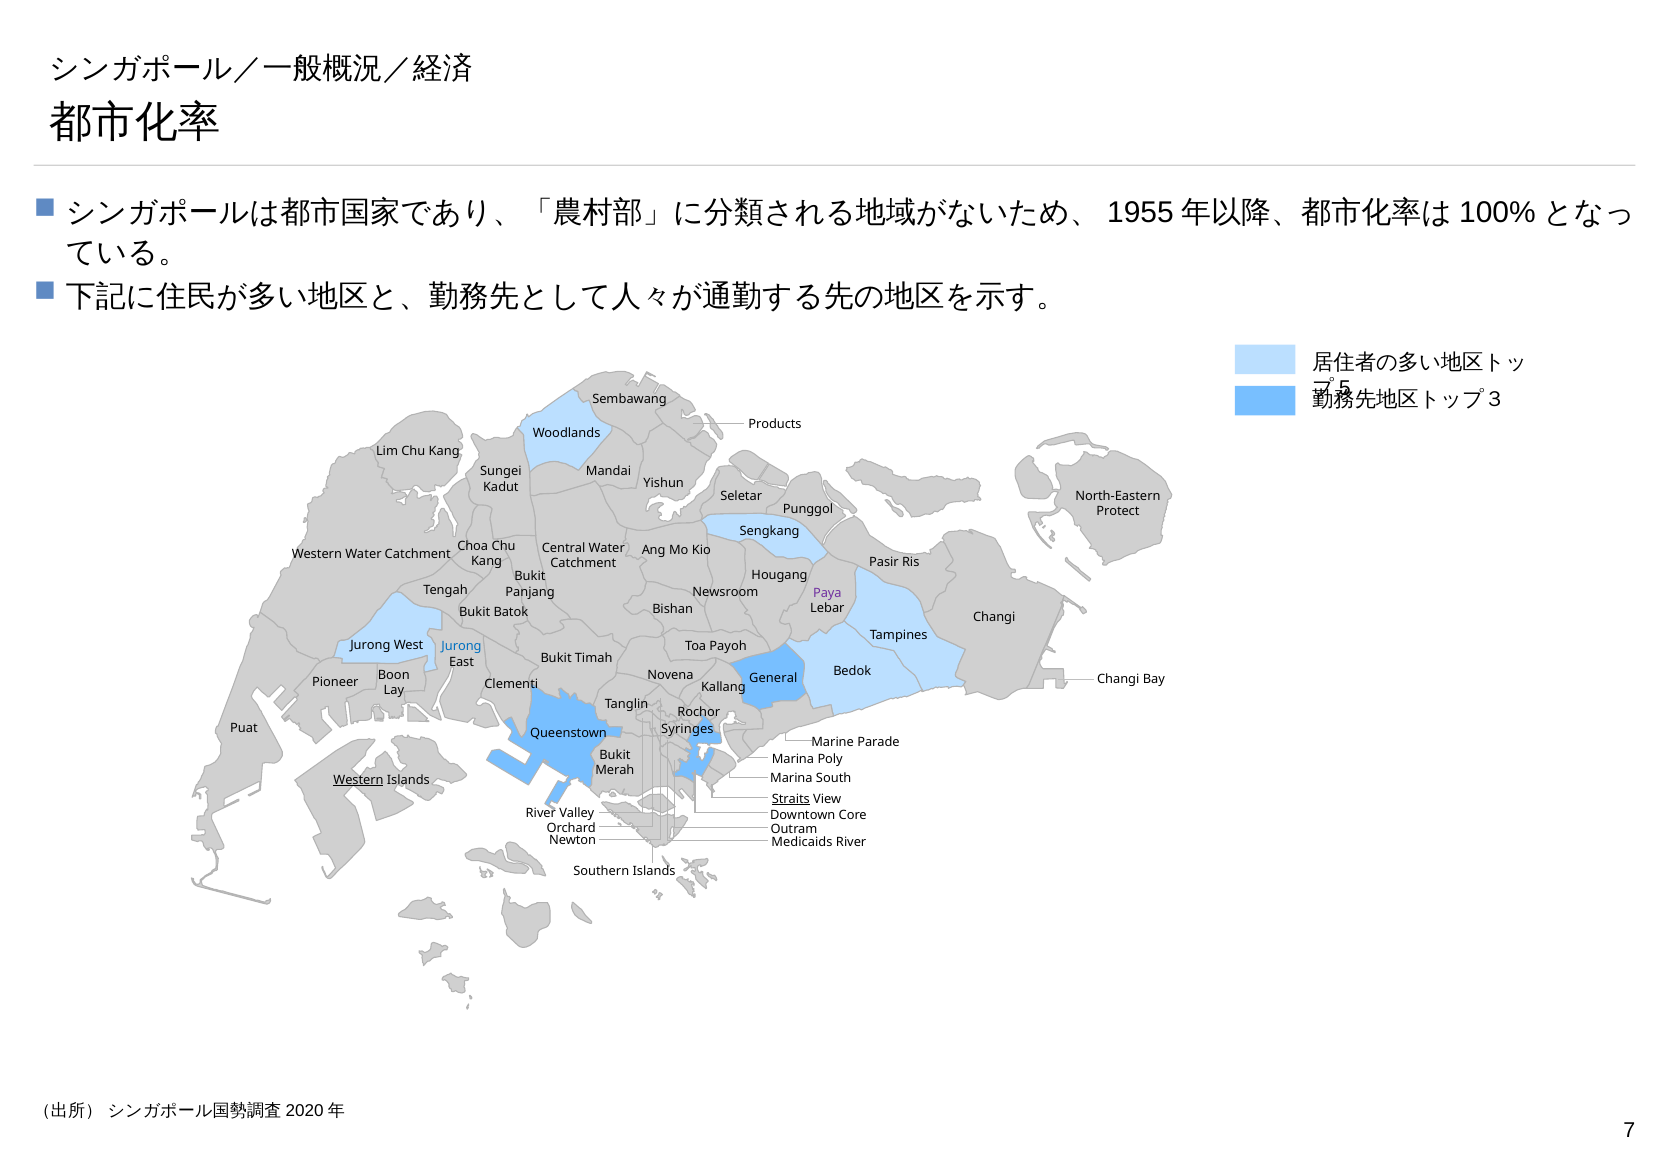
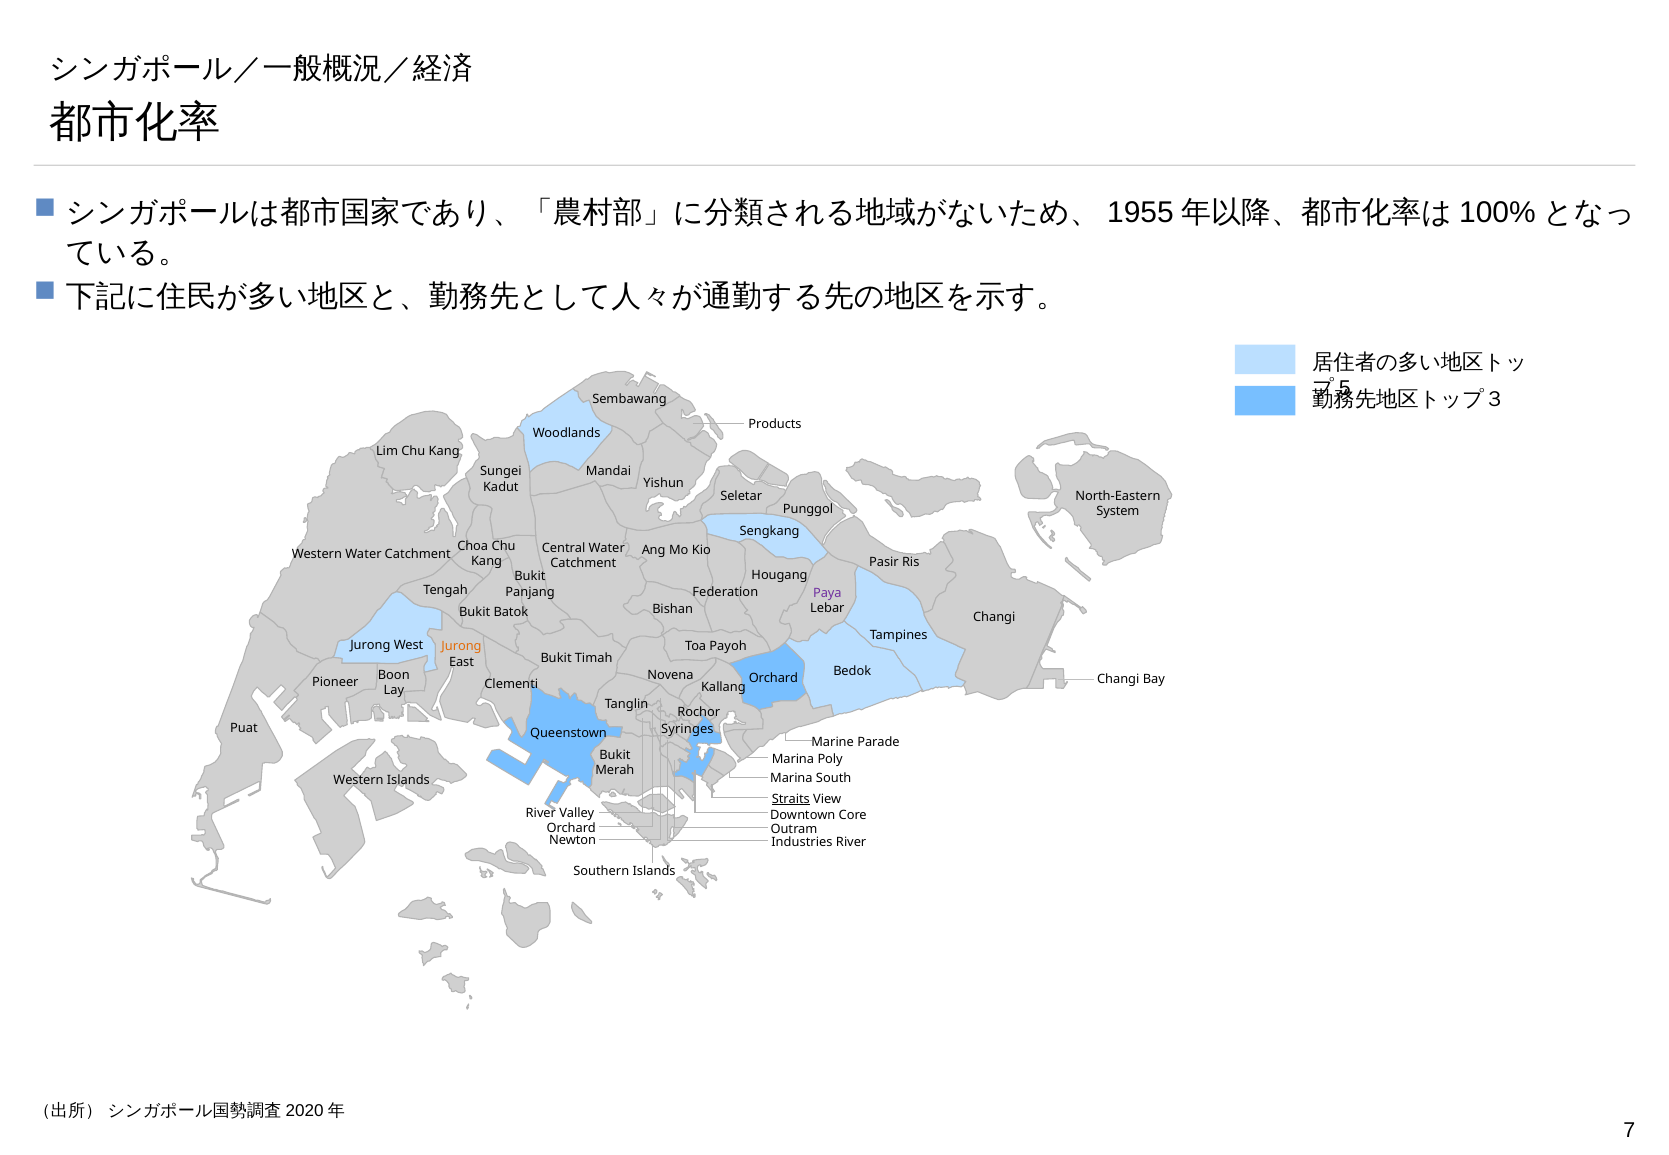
Protect: Protect -> System (1118, 511)
Newsroom: Newsroom -> Federation (725, 592)
Jurong colour: blue -> orange (462, 647)
General: General -> Orchard (773, 678)
Western underline: present -> none (358, 780)
Medicaids: Medicaids -> Industries (802, 843)
